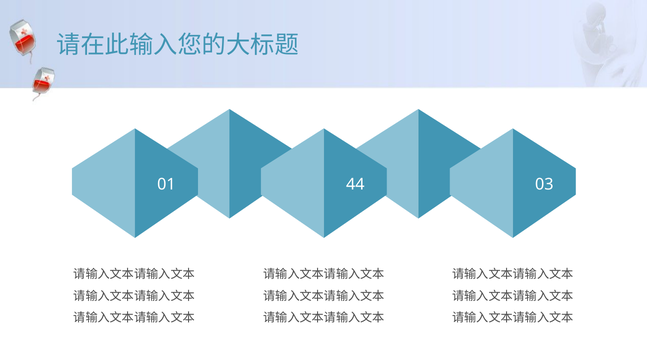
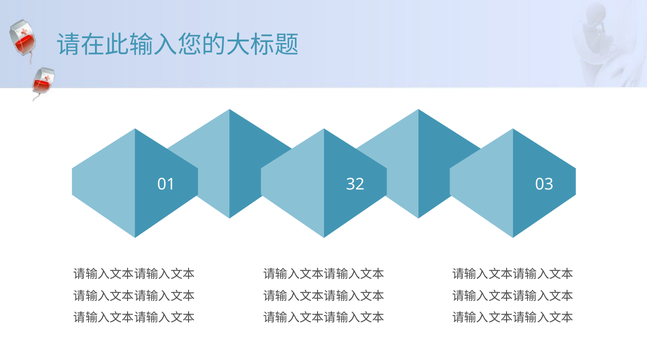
44: 44 -> 32 (355, 184)
